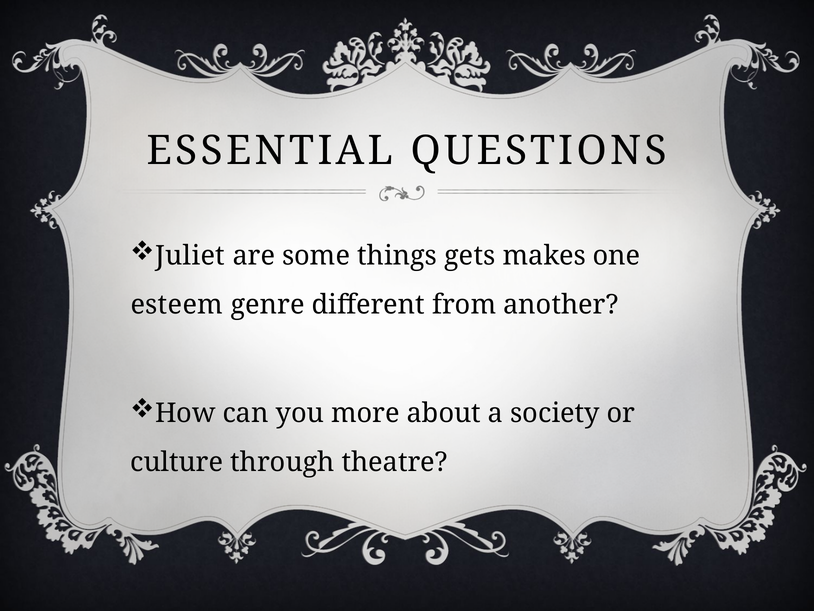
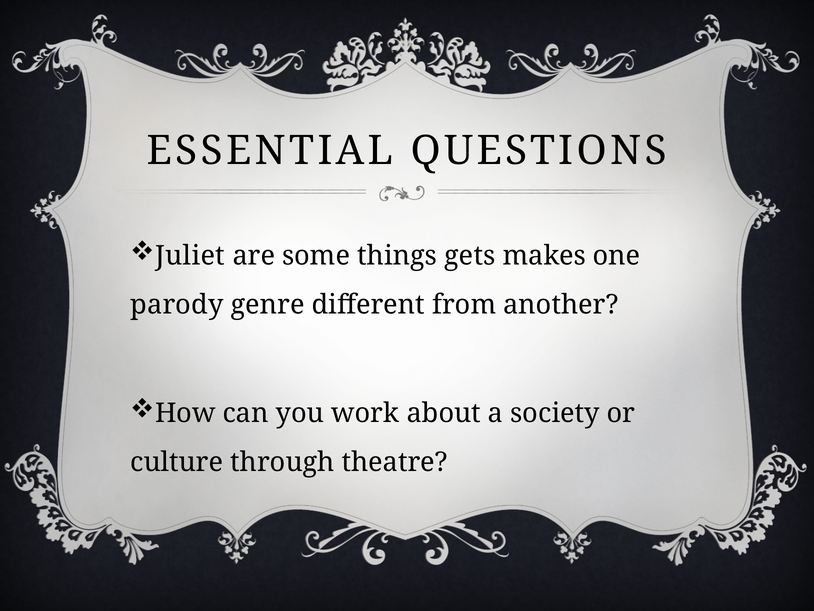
esteem: esteem -> parody (177, 304)
more: more -> work (365, 413)
